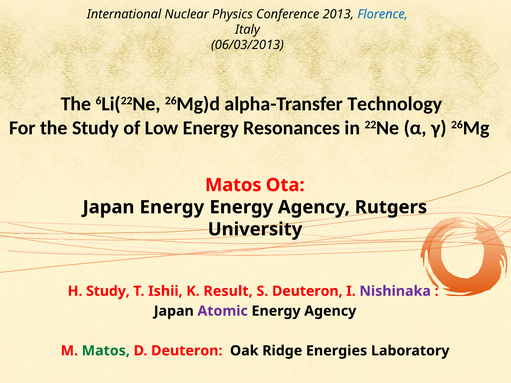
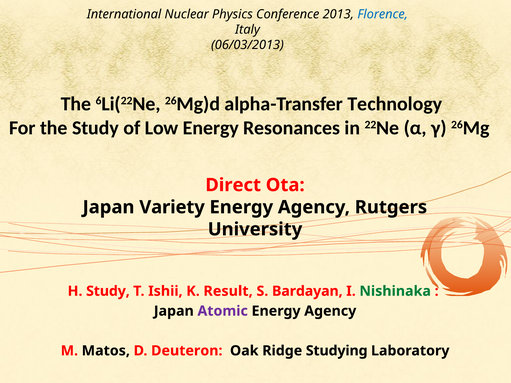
Matos: Matos -> Direct (233, 185)
Japan Energy: Energy -> Variety (172, 207)
S Deuteron: Deuteron -> Bardayan (307, 291)
Nishinaka colour: purple -> green (395, 291)
Matos colour: green -> black (106, 351)
Energies: Energies -> Studying (337, 351)
